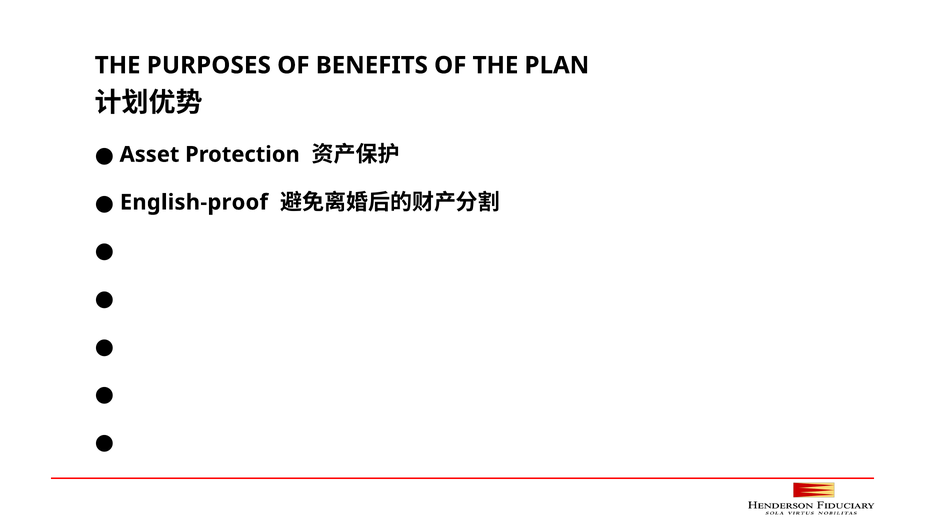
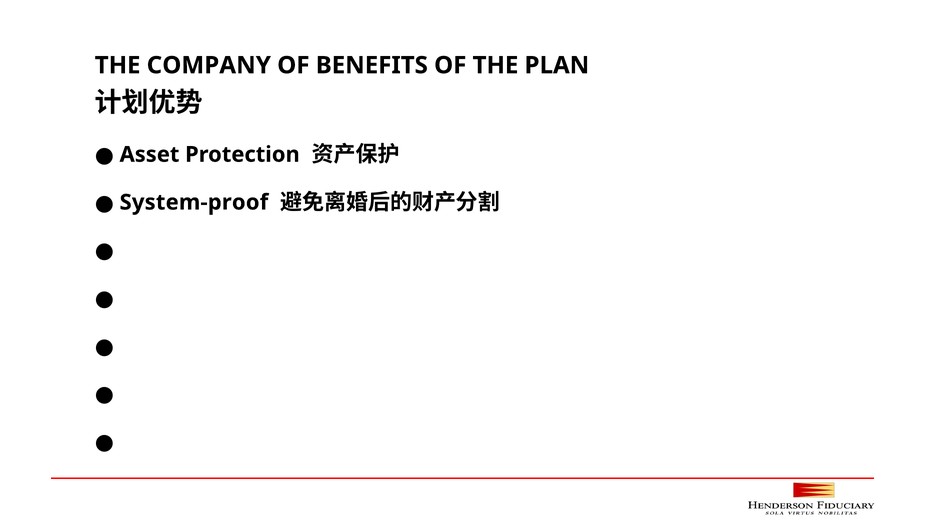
PURPOSES: PURPOSES -> COMPANY (209, 65)
English-proof: English-proof -> System-proof (194, 202)
